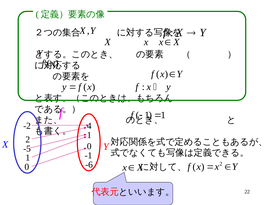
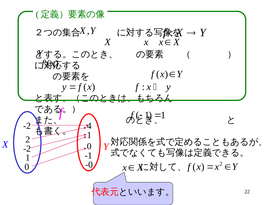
-5: -5 -> -2 (27, 148)
-6: -6 -> -0 (89, 164)
